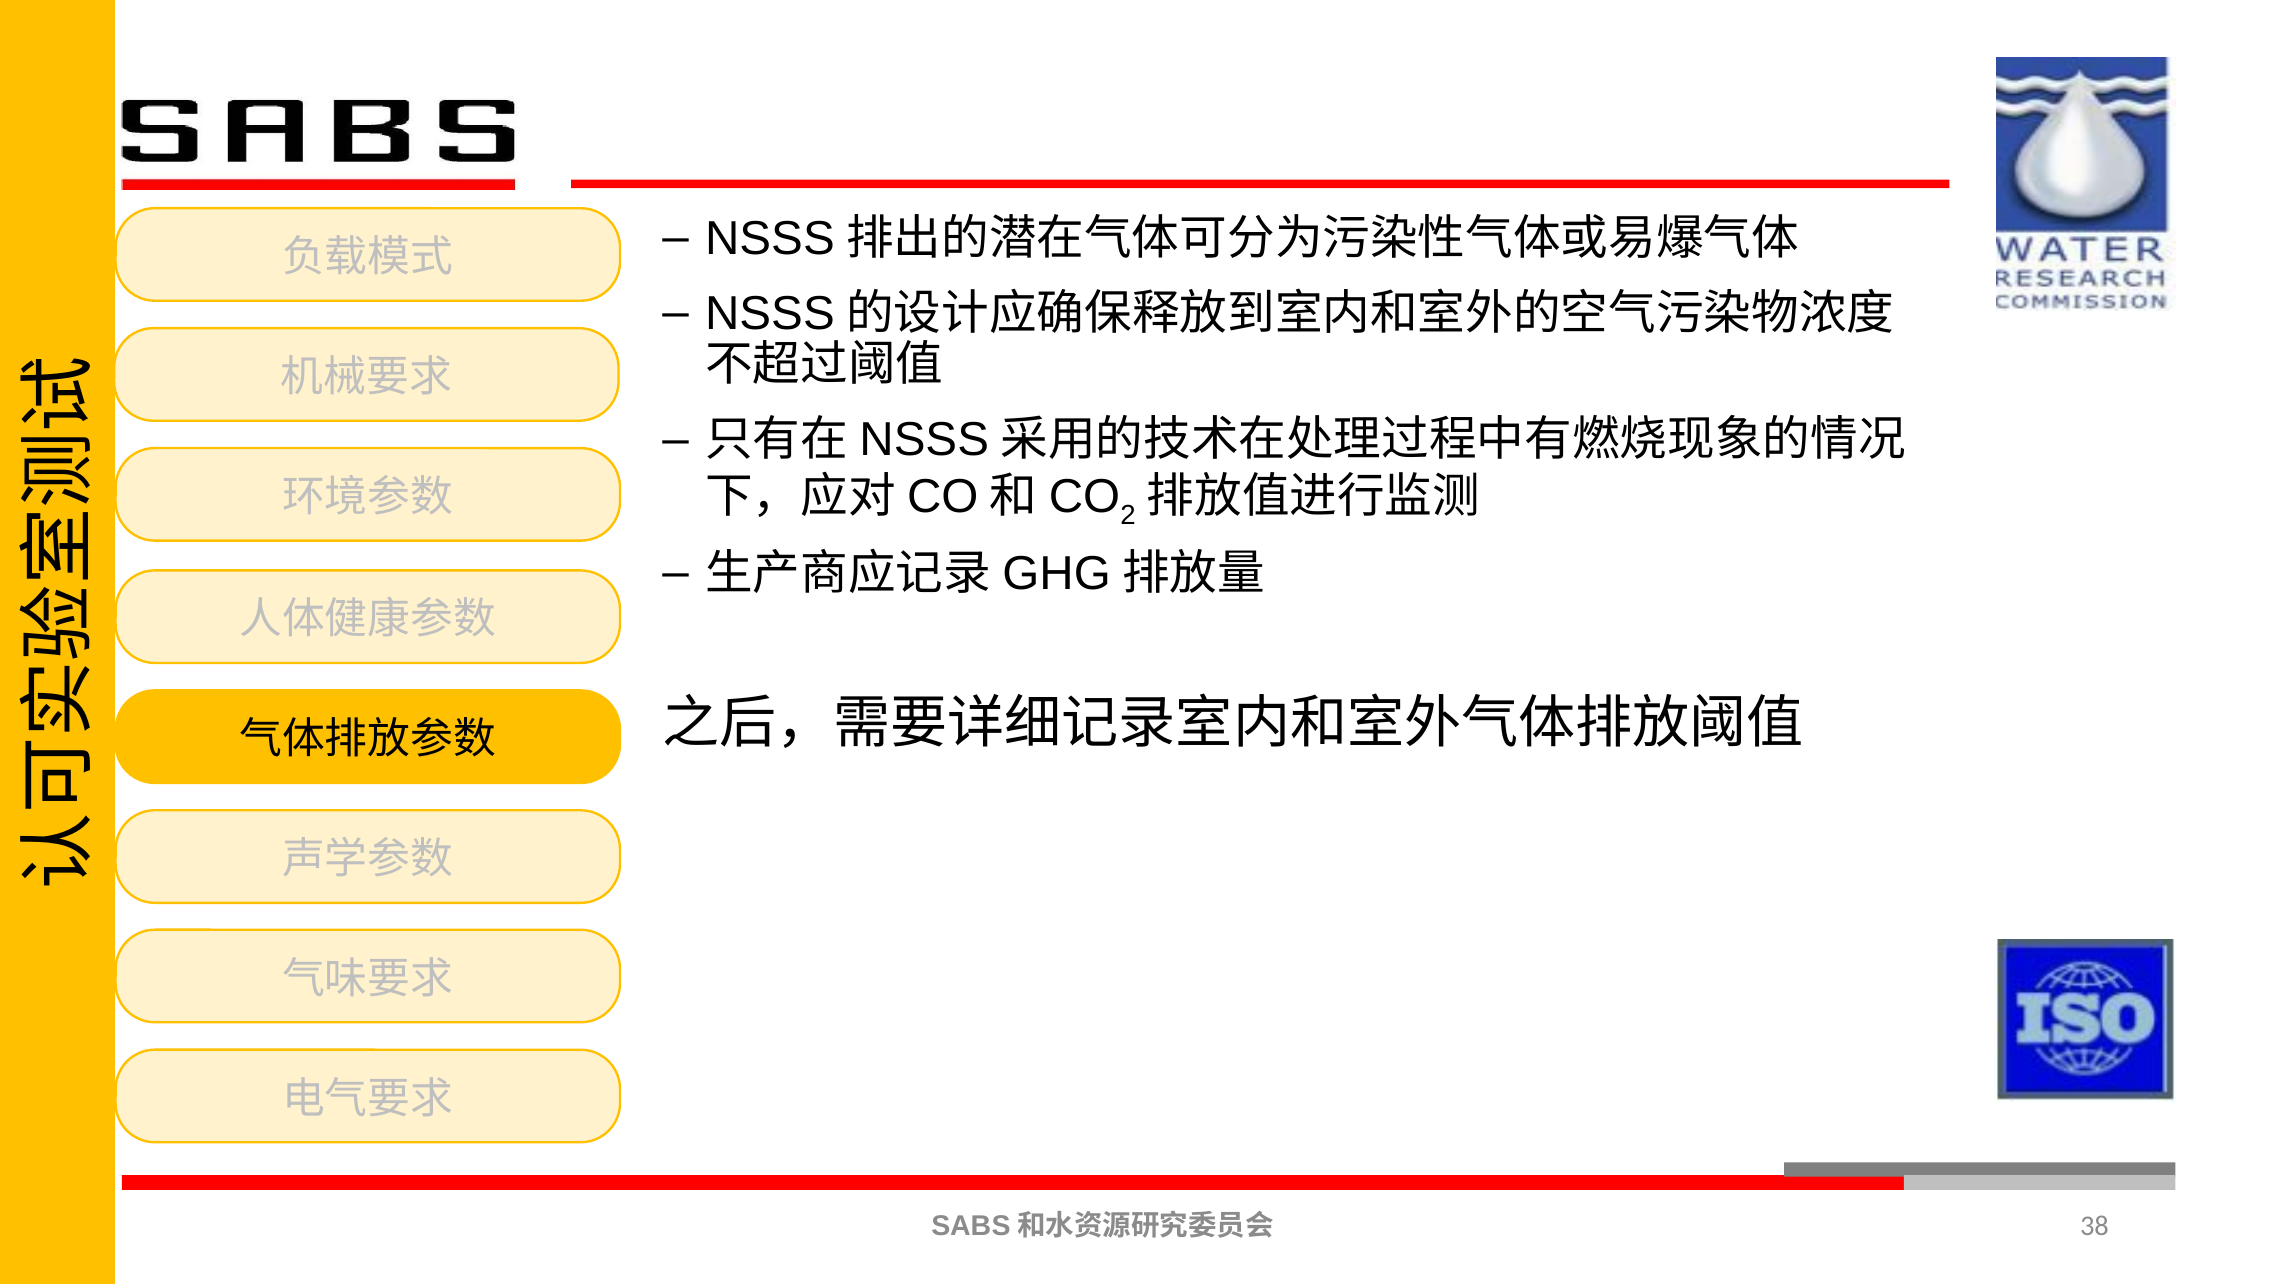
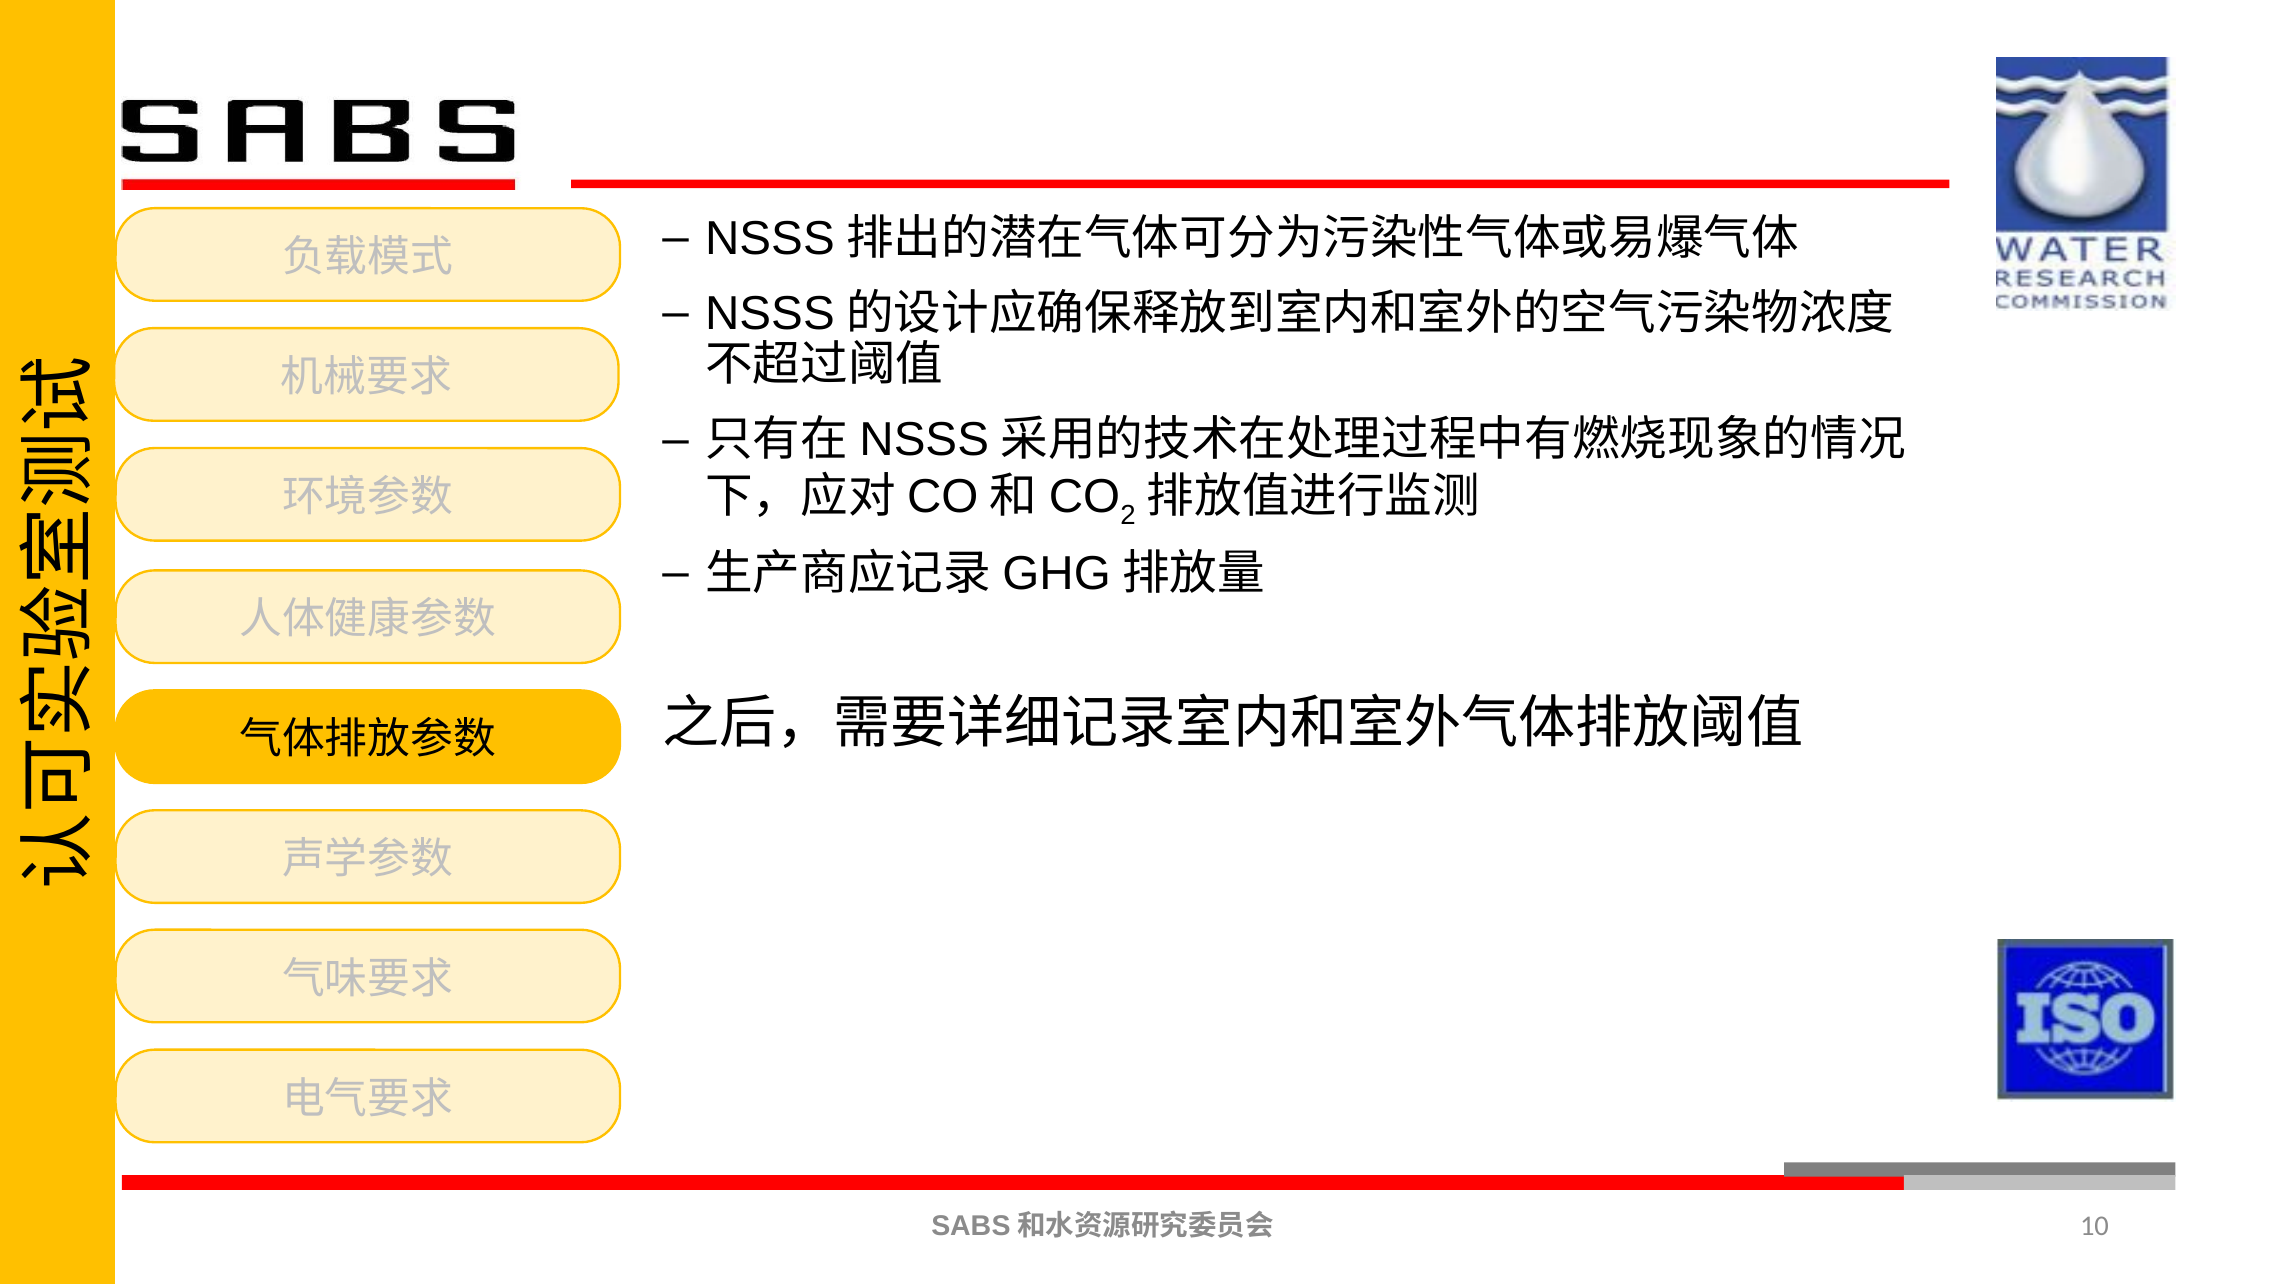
38: 38 -> 10 (2094, 1226)
